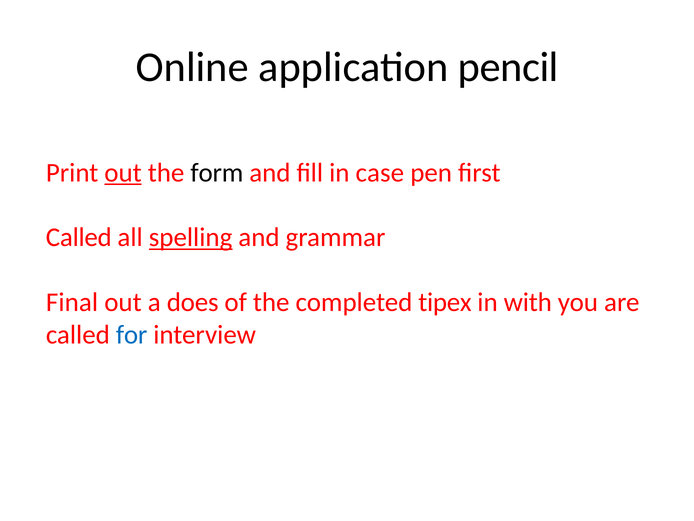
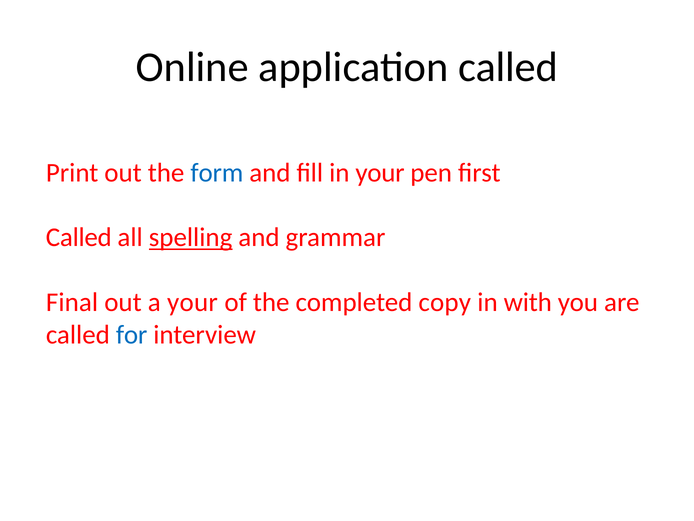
application pencil: pencil -> called (508, 67)
out underline: present -> none (123, 172)
form colour: black -> blue (217, 172)
in case: case -> your (380, 172)
a does: does -> your (192, 302)
tipex: tipex -> copy (445, 302)
